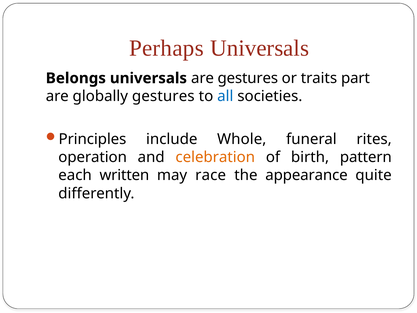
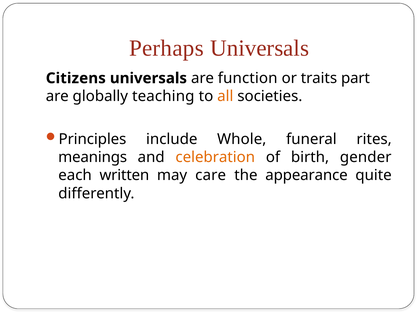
Belongs: Belongs -> Citizens (76, 78)
are gestures: gestures -> function (248, 78)
globally gestures: gestures -> teaching (163, 96)
all colour: blue -> orange (225, 96)
operation: operation -> meanings (93, 157)
pattern: pattern -> gender (366, 157)
race: race -> care (211, 175)
